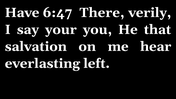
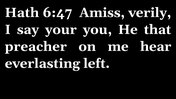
Have: Have -> Hath (22, 13)
There: There -> Amiss (102, 13)
salvation: salvation -> preacher (36, 47)
